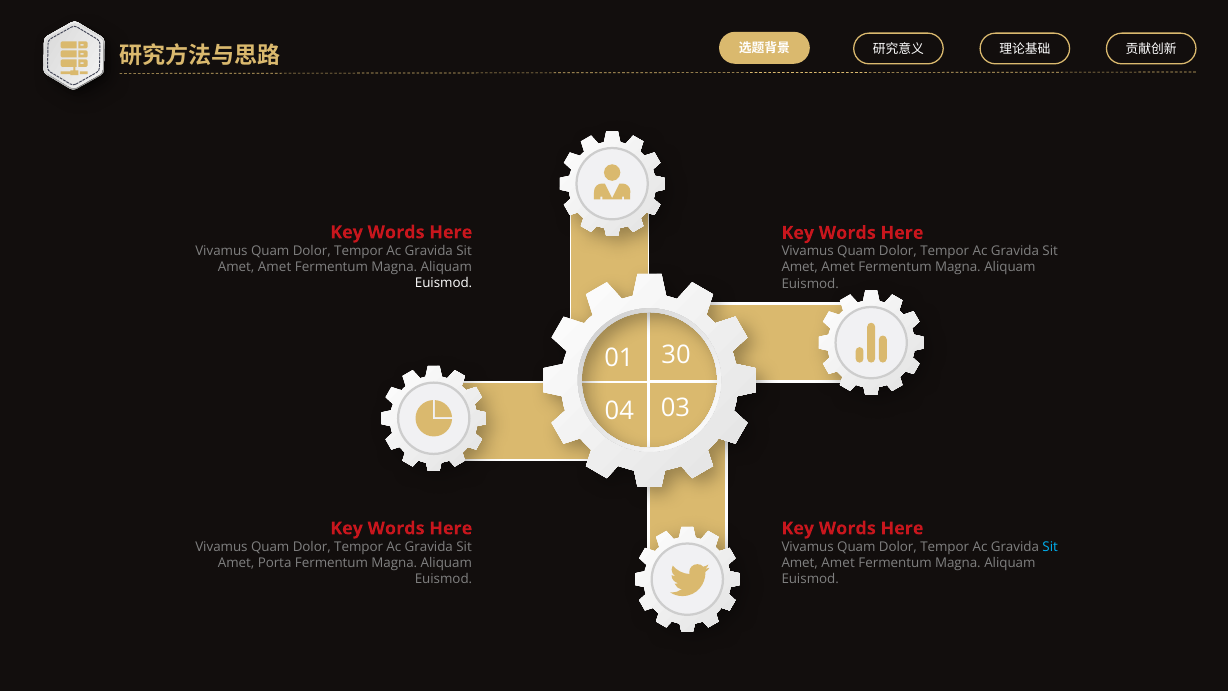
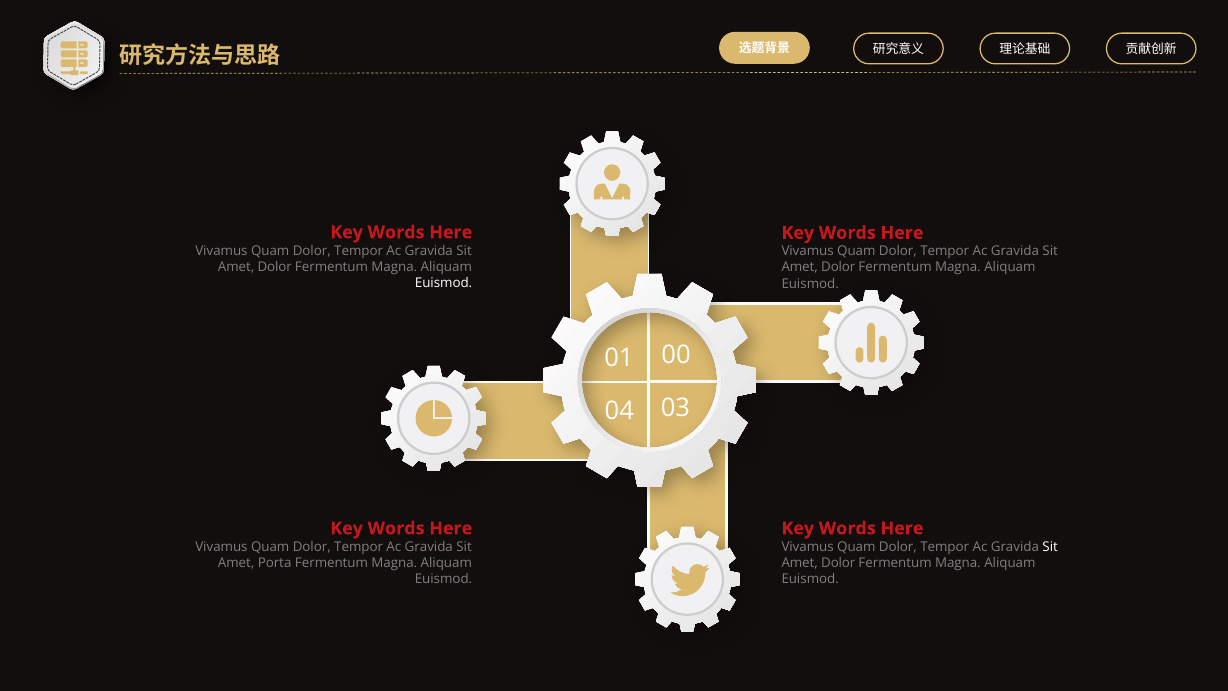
Amet: Amet -> Dolor (275, 267)
Amet: Amet -> Dolor (838, 267)
30: 30 -> 00 (676, 355)
Sit colour: light blue -> white (1050, 547)
Amet: Amet -> Dolor (838, 563)
